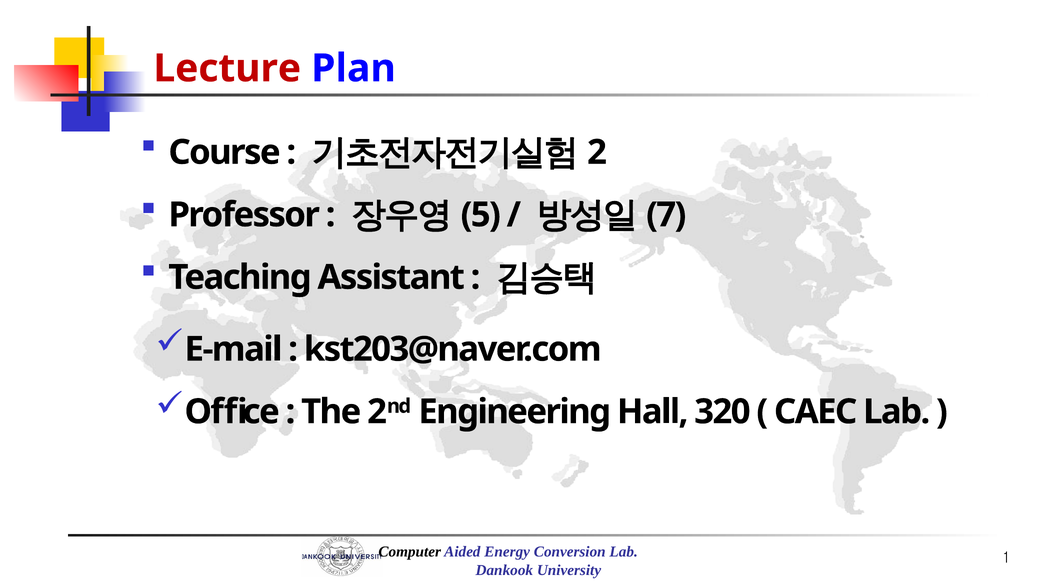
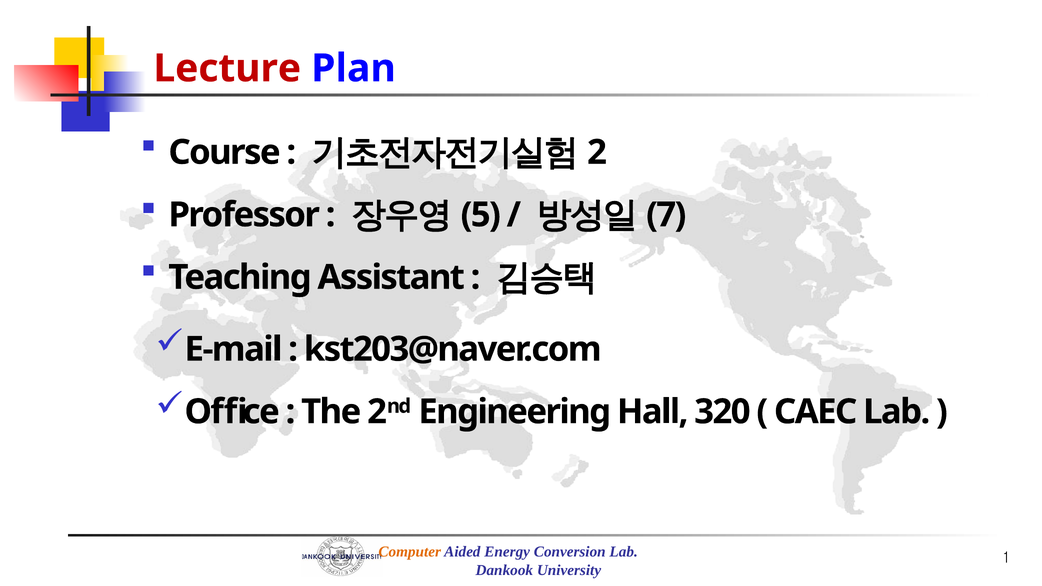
Computer colour: black -> orange (410, 552)
